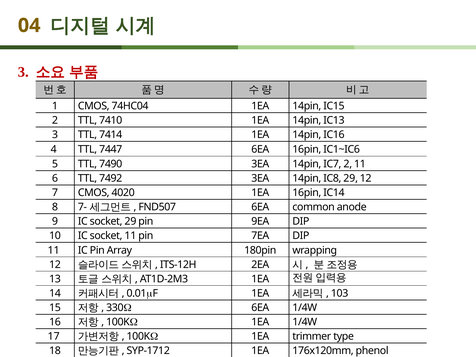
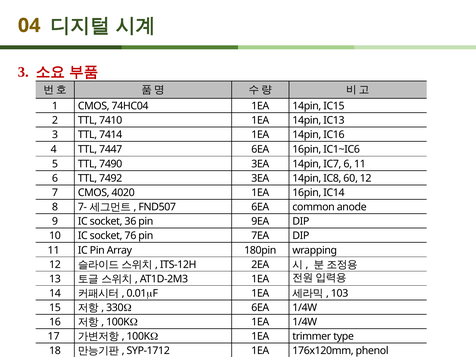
IC7 2: 2 -> 6 (348, 164)
IC8 29: 29 -> 60 (351, 178)
socket 29: 29 -> 36 (130, 221)
socket 11: 11 -> 76 (130, 236)
